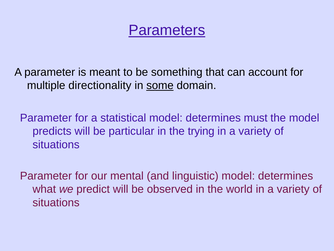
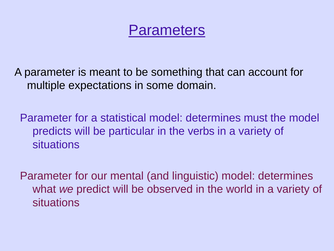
directionality: directionality -> expectations (100, 85)
some underline: present -> none (160, 85)
trying: trying -> verbs (201, 131)
